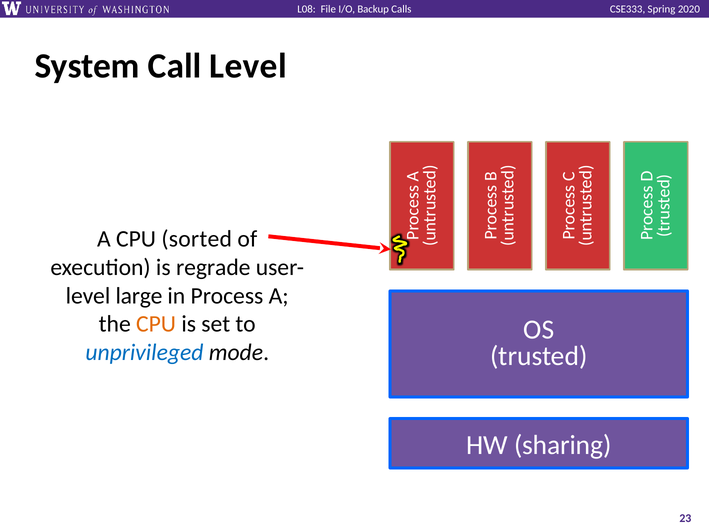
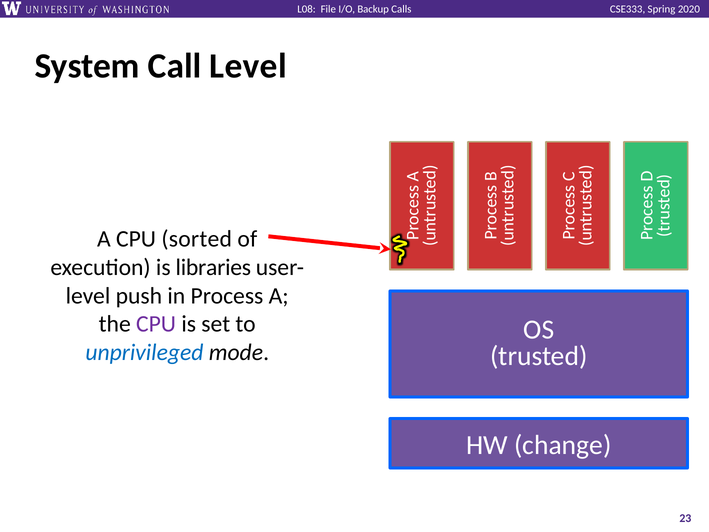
regrade: regrade -> libraries (213, 267)
large: large -> push (139, 296)
CPU colour: orange -> purple (156, 324)
sharing: sharing -> change (563, 445)
